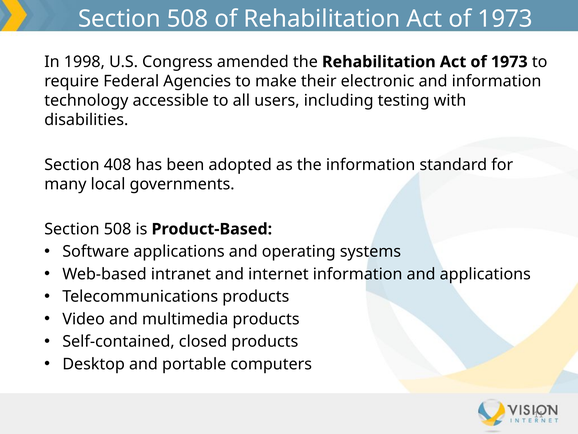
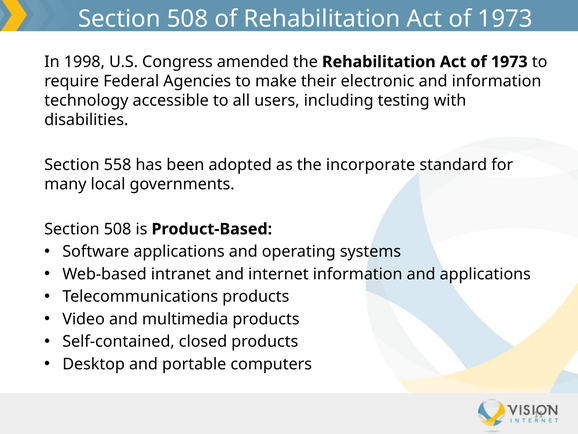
408: 408 -> 558 (118, 165)
the information: information -> incorporate (371, 165)
